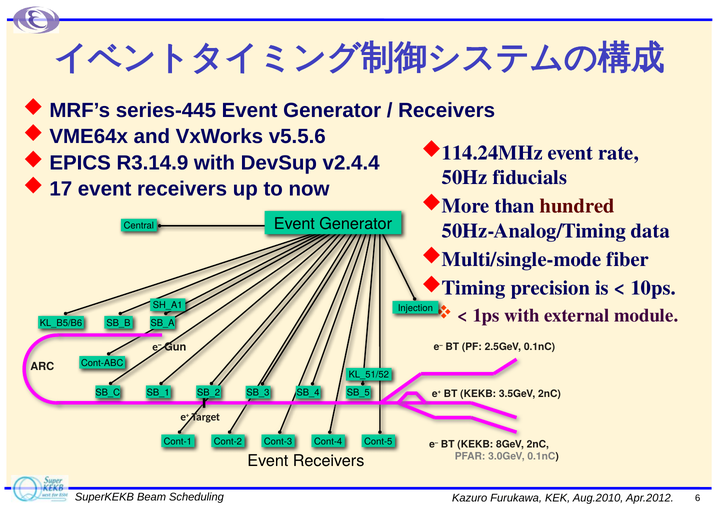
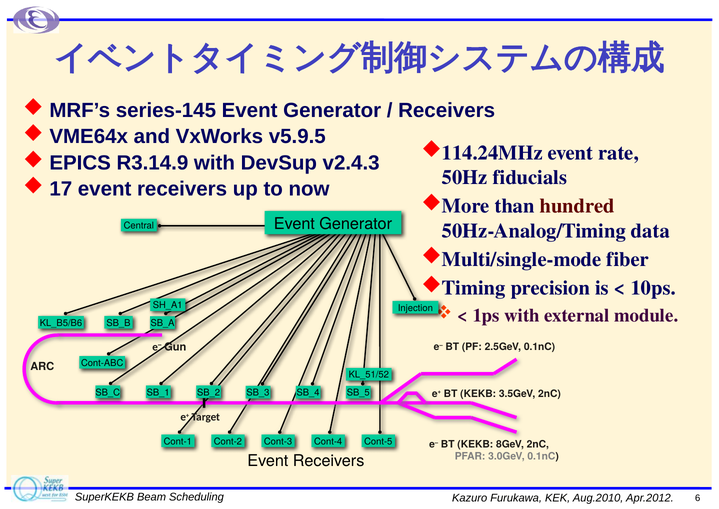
series-445: series-445 -> series-145 (166, 110)
v5.5.6: v5.5.6 -> v5.9.5 (297, 137)
v2.4.4: v2.4.4 -> v2.4.3 (351, 163)
